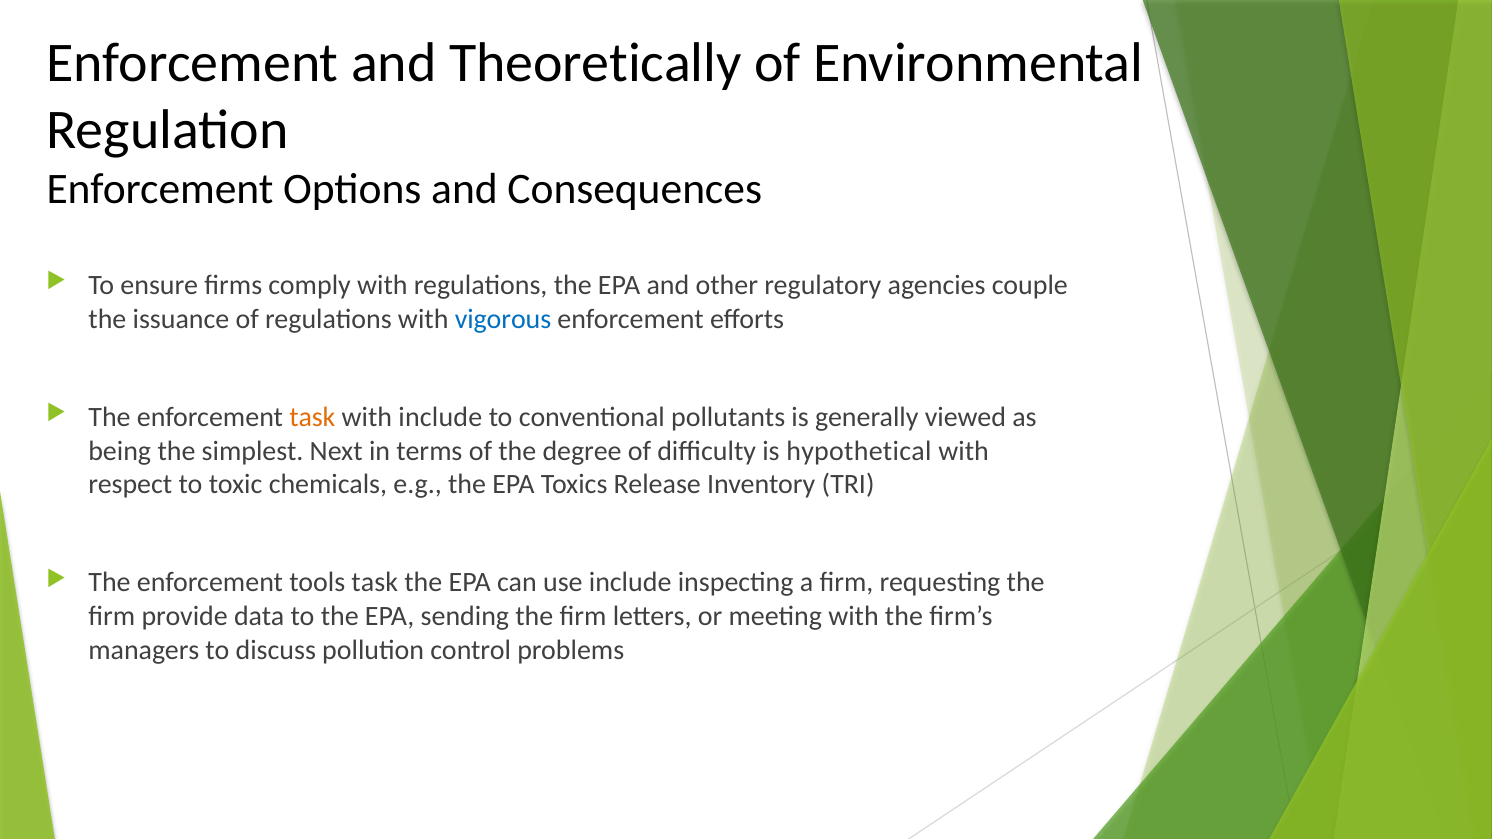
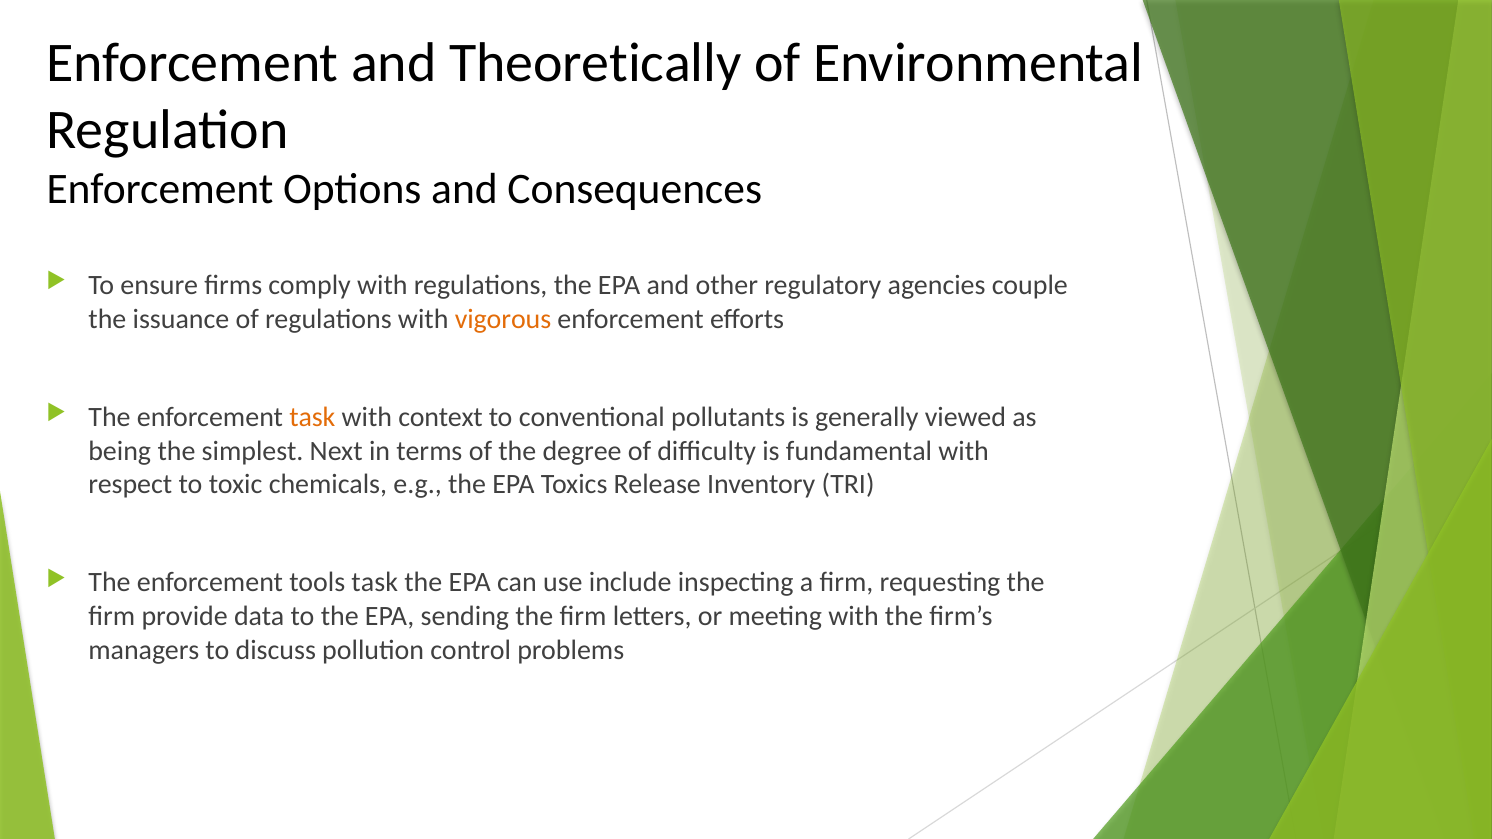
vigorous colour: blue -> orange (503, 319)
with include: include -> context (441, 417)
hypothetical: hypothetical -> fundamental (859, 451)
